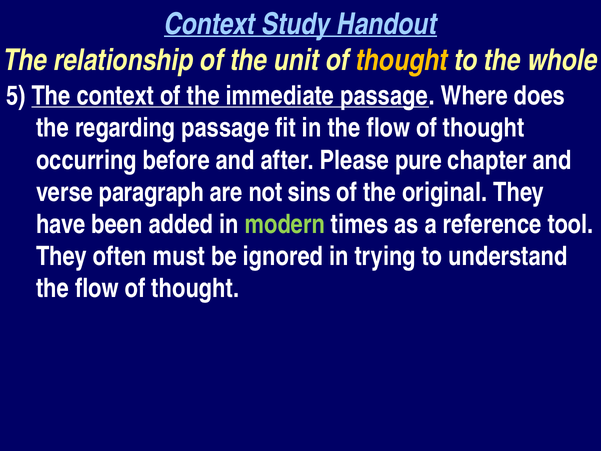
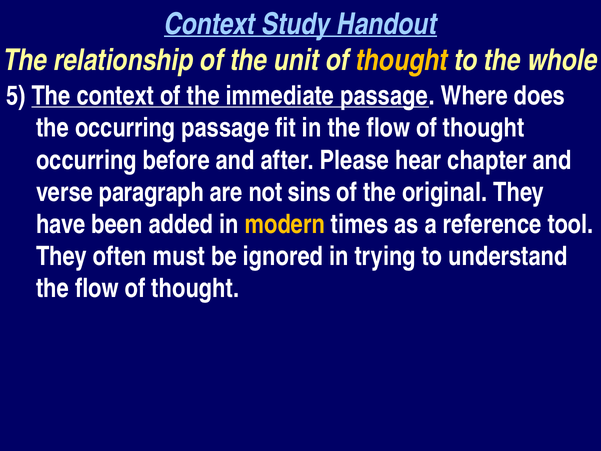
the regarding: regarding -> occurring (125, 128)
pure: pure -> hear (418, 160)
modern colour: light green -> yellow (285, 224)
